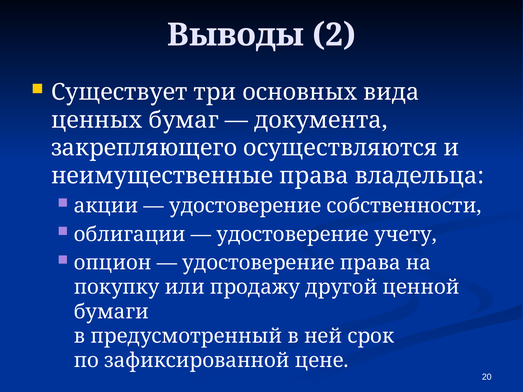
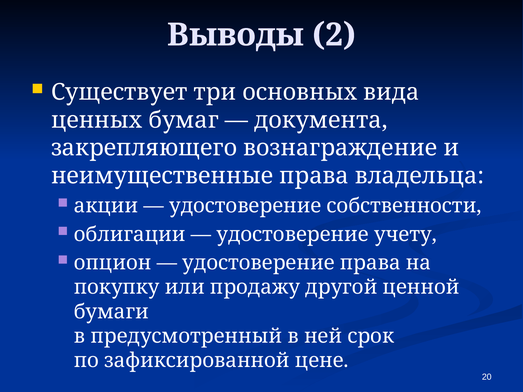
осуществляются: осуществляются -> вознаграждение (340, 148)
